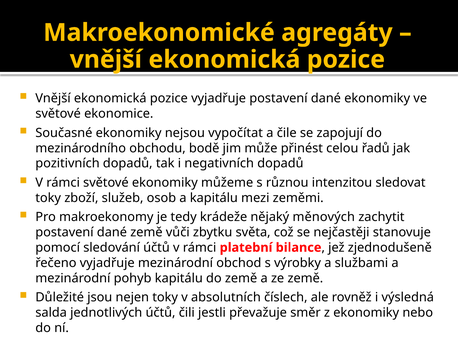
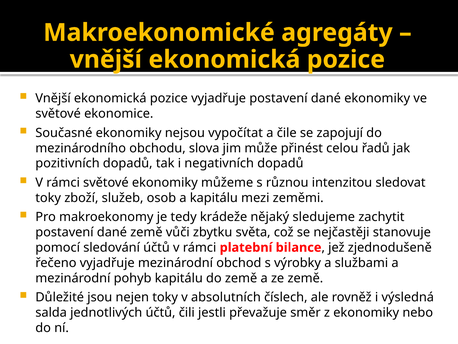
bodě: bodě -> slova (204, 148)
měnových: měnových -> sledujeme (324, 217)
